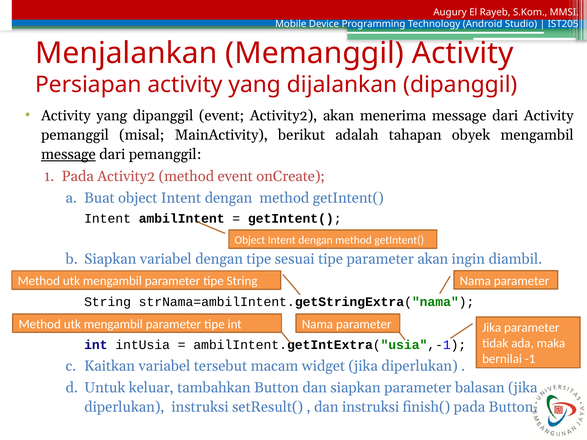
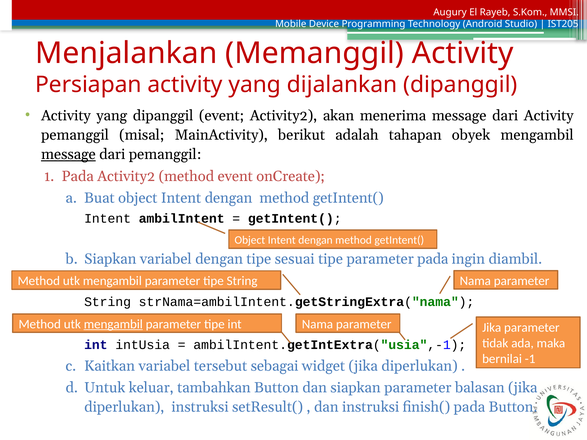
parameter akan: akan -> pada (433, 259)
mengambil underline: none -> present (113, 324)
macam: macam -> sebagai (275, 366)
